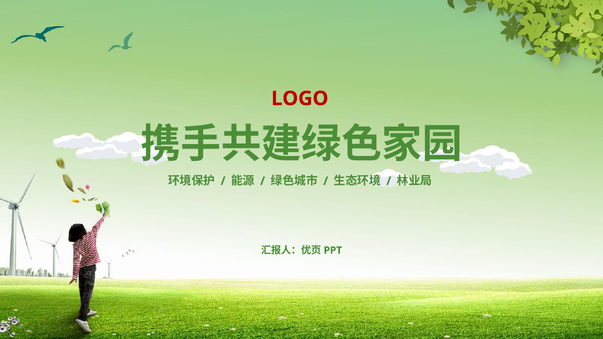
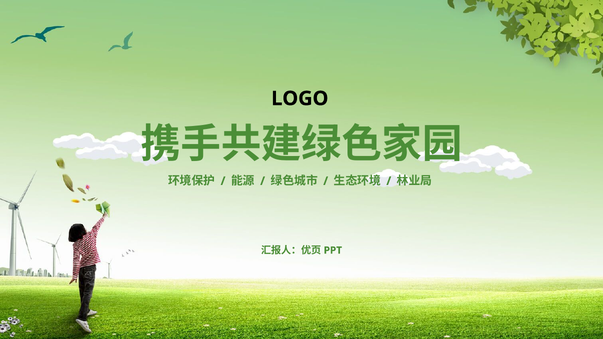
LOGO colour: red -> black (300, 99)
